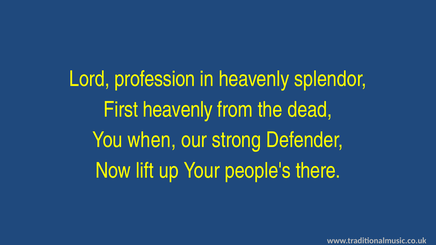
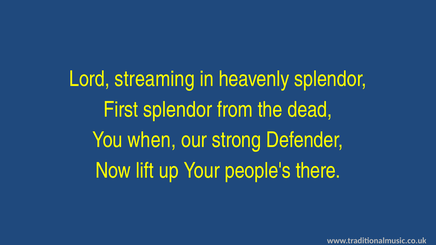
profession: profession -> streaming (155, 79)
First heavenly: heavenly -> splendor (178, 110)
